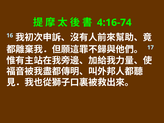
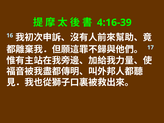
4:16-74: 4:16-74 -> 4:16-39 (114, 23)
